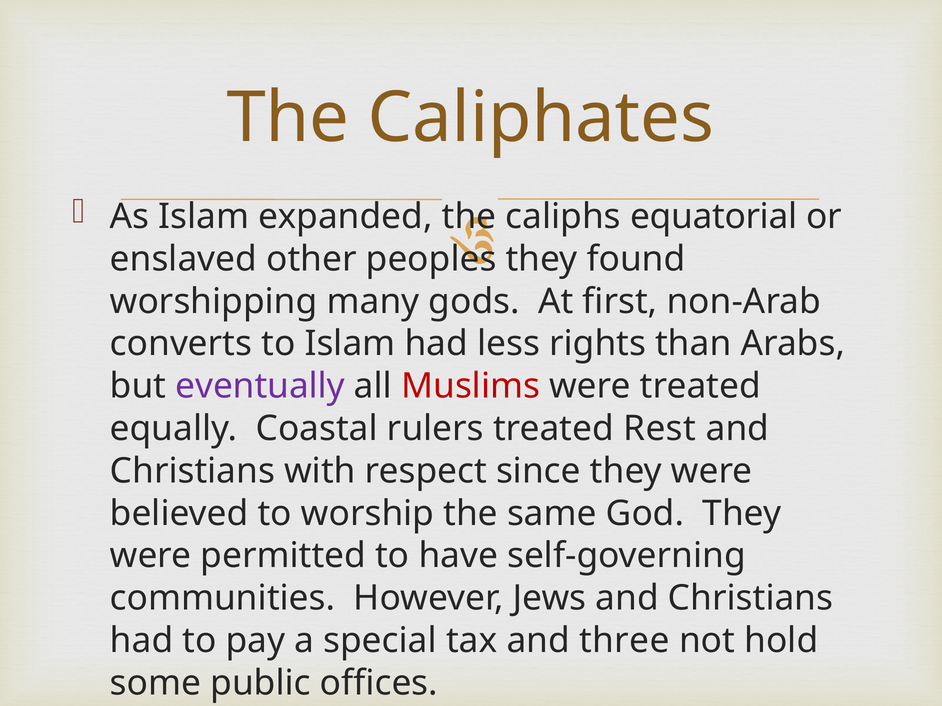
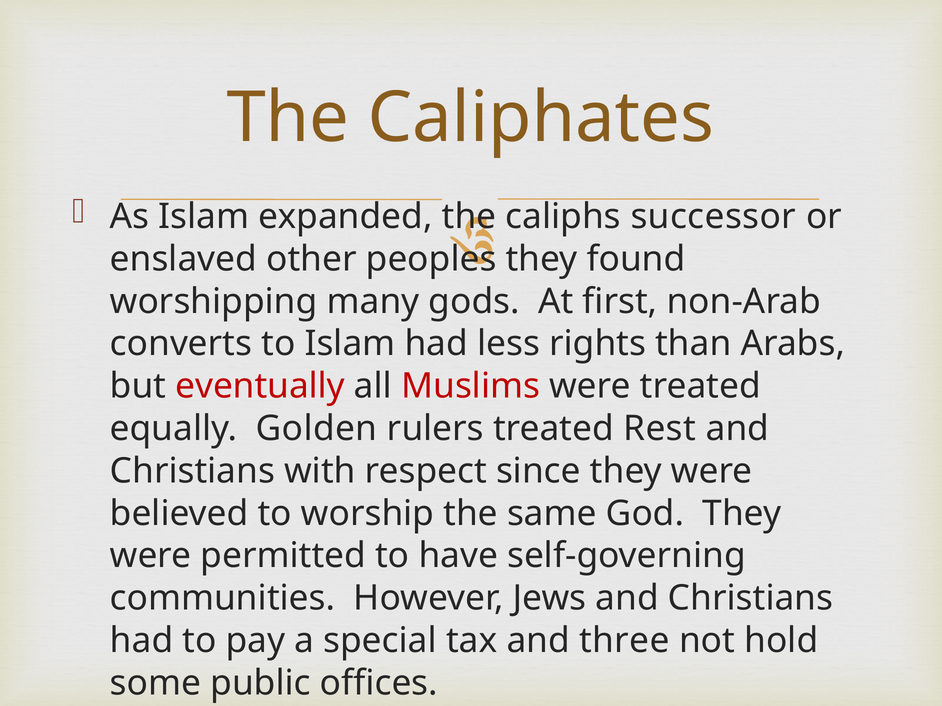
equatorial: equatorial -> successor (713, 217)
eventually colour: purple -> red (260, 386)
Coastal: Coastal -> Golden (317, 429)
